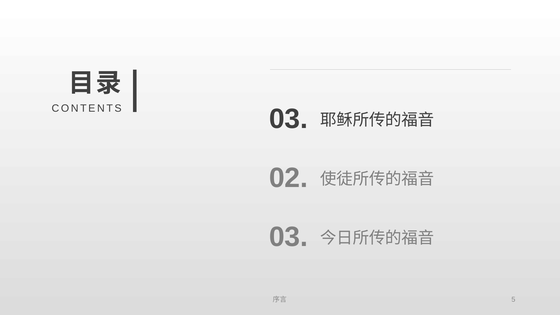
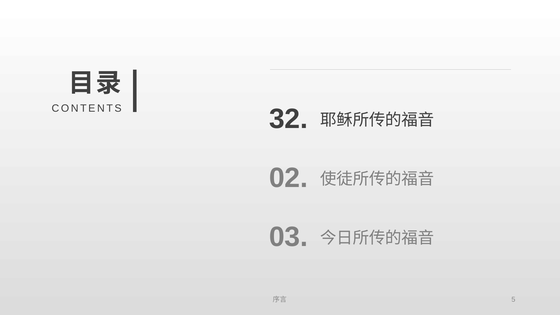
CONTENTS 03: 03 -> 32 (289, 119)
